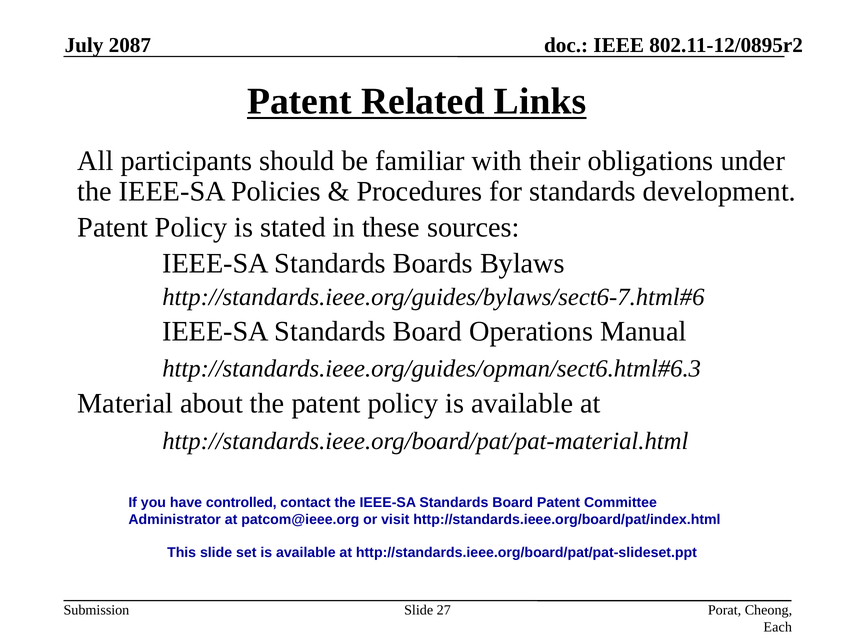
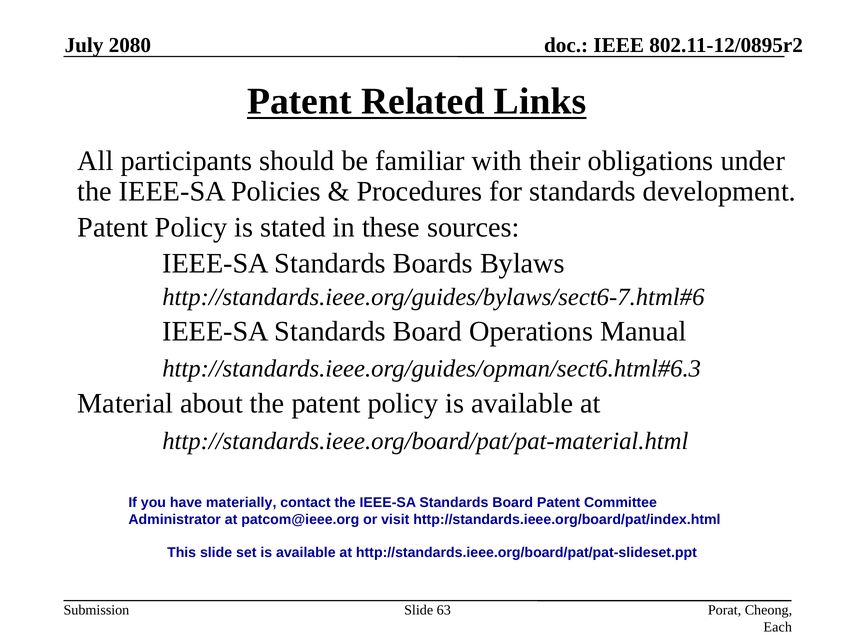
2087: 2087 -> 2080 (130, 45)
controlled: controlled -> materially (241, 503)
27: 27 -> 63 (444, 610)
